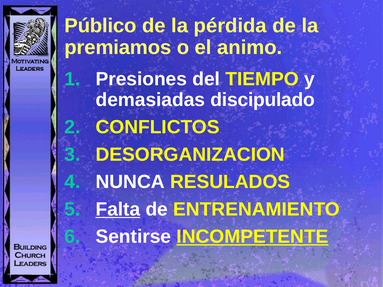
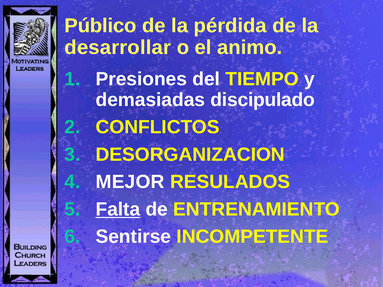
premiamos: premiamos -> desarrollar (118, 47)
NUNCA: NUNCA -> MEJOR (130, 182)
INCOMPETENTE underline: present -> none (252, 237)
